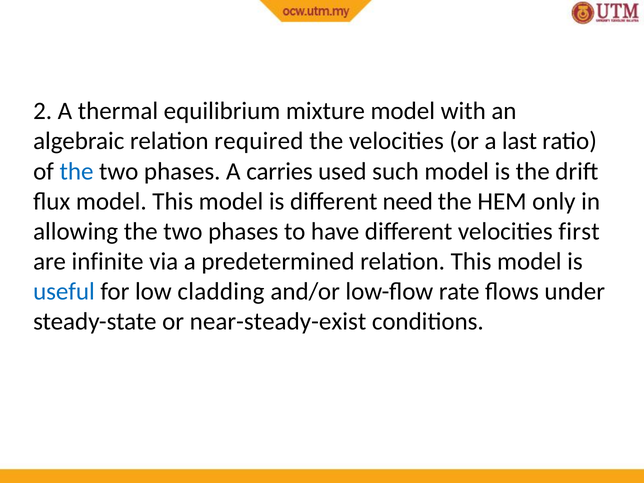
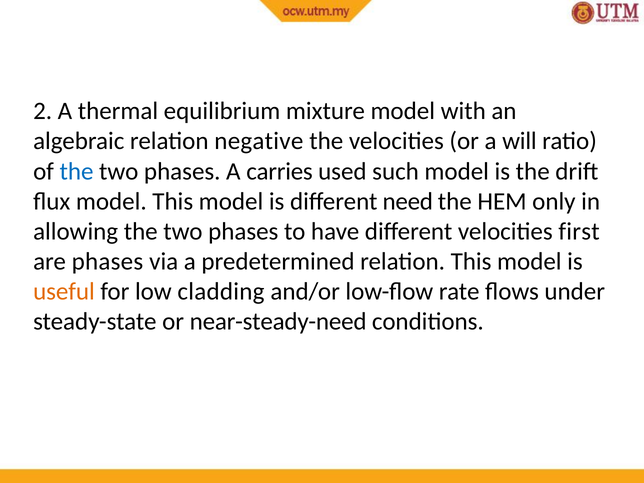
required: required -> negative (259, 141)
last: last -> will (519, 141)
are infinite: infinite -> phases (107, 262)
useful colour: blue -> orange (64, 292)
near-steady-exist: near-steady-exist -> near-steady-need (278, 322)
